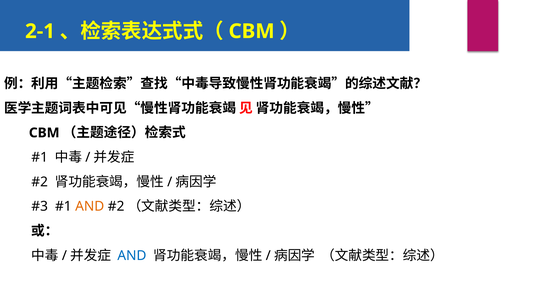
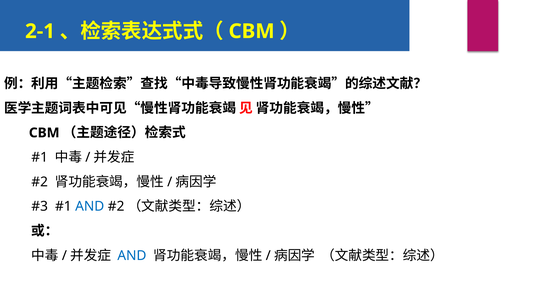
AND colour: orange -> blue (90, 207)
